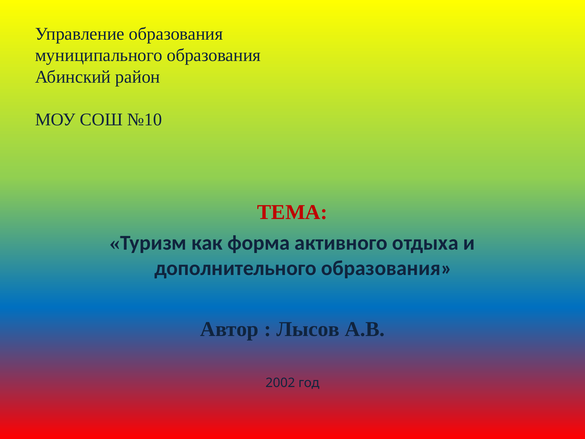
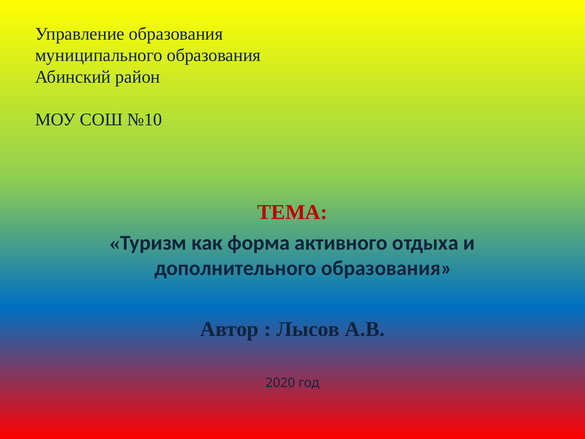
2002: 2002 -> 2020 (280, 383)
